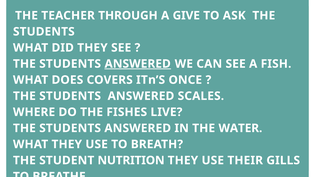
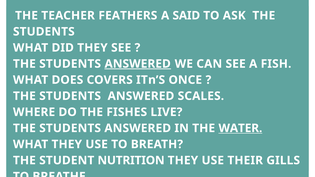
THROUGH: THROUGH -> FEATHERS (128, 16)
GIVE: GIVE -> SAID (186, 16)
WATER underline: none -> present (240, 128)
